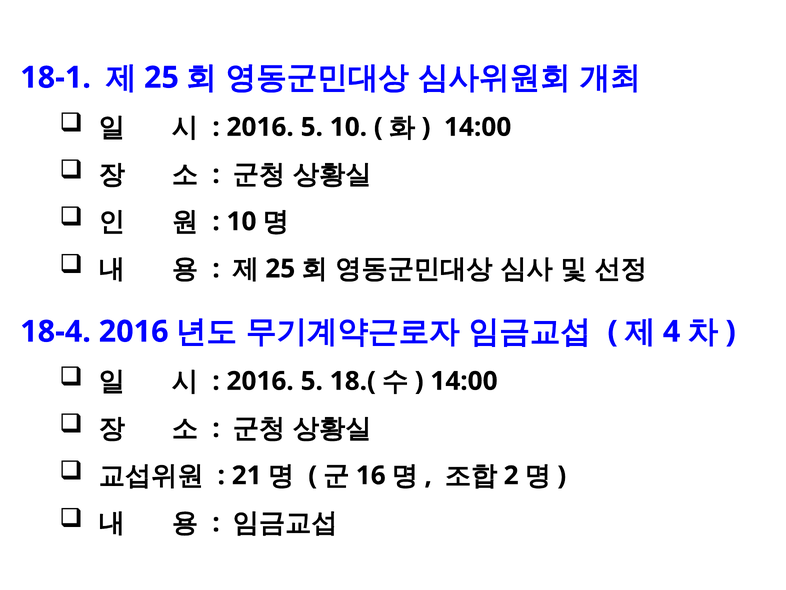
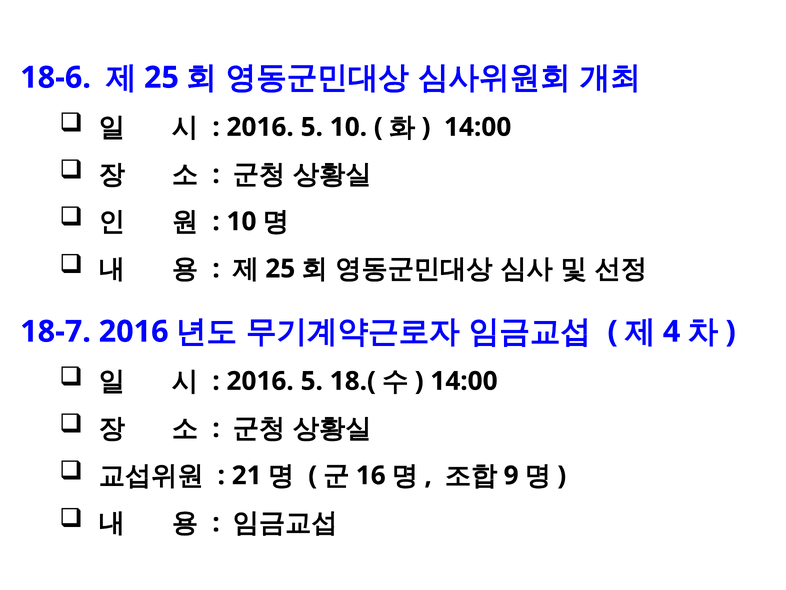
18-1: 18-1 -> 18-6 (56, 78)
18-4: 18-4 -> 18-7 (56, 331)
2: 2 -> 9 (511, 475)
